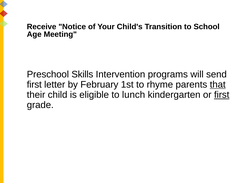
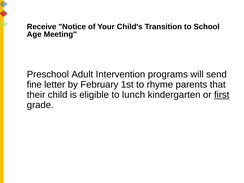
Skills: Skills -> Adult (82, 74)
first: first -> fine (34, 85)
that underline: present -> none (218, 85)
